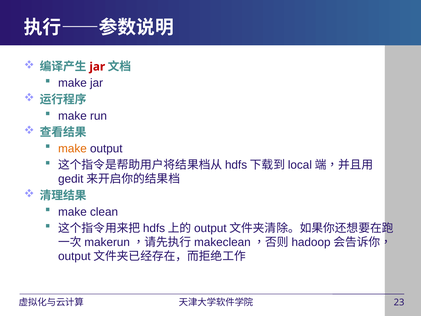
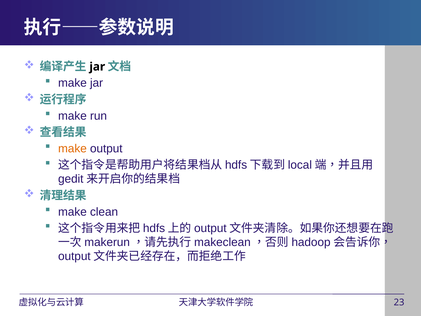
jar colour: red -> black (97, 67)
